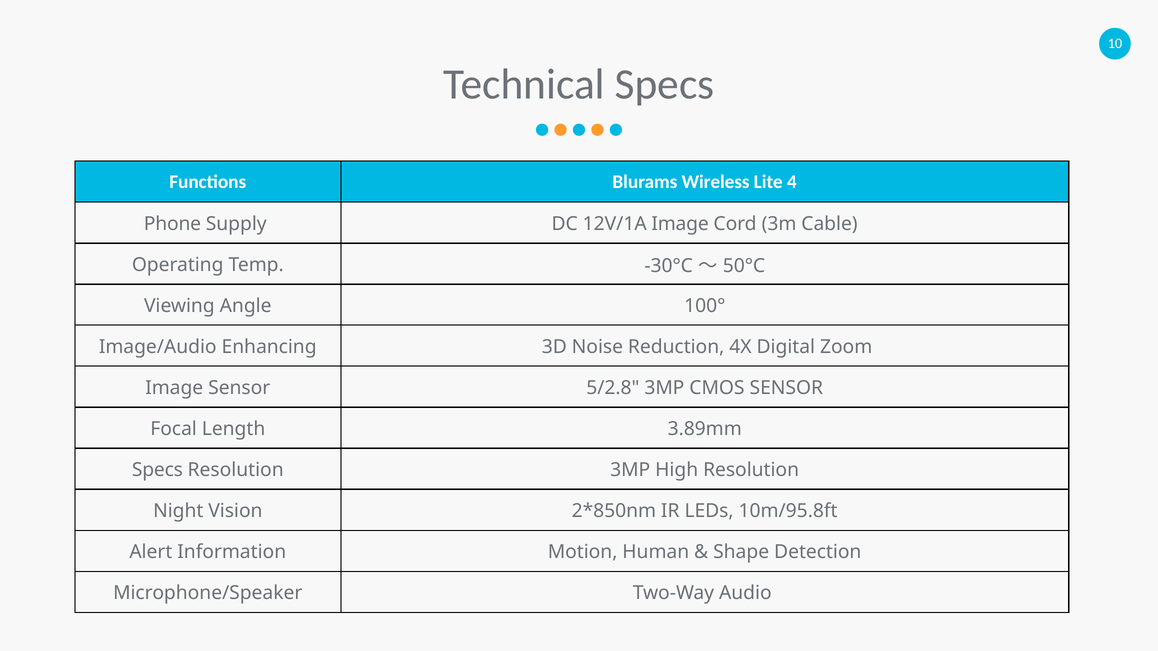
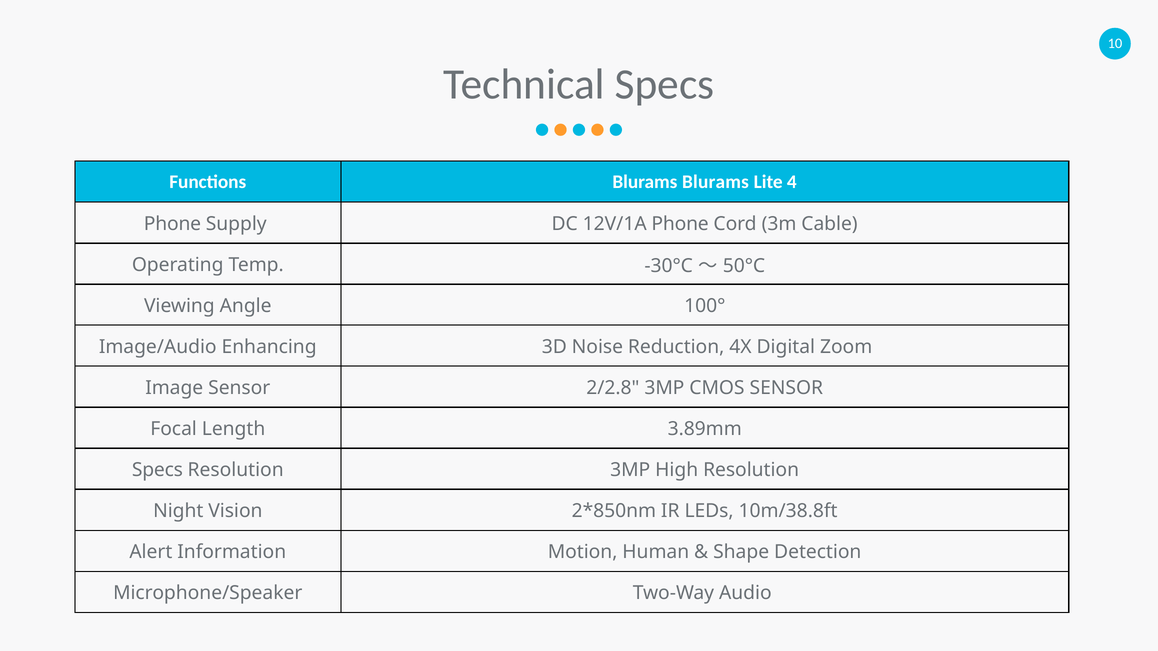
Blurams Wireless: Wireless -> Blurams (715, 182)
12V/1A Image: Image -> Phone (680, 224)
5/2.8: 5/2.8 -> 2/2.8 (613, 388)
10m/95.8ft: 10m/95.8ft -> 10m/38.8ft (788, 511)
